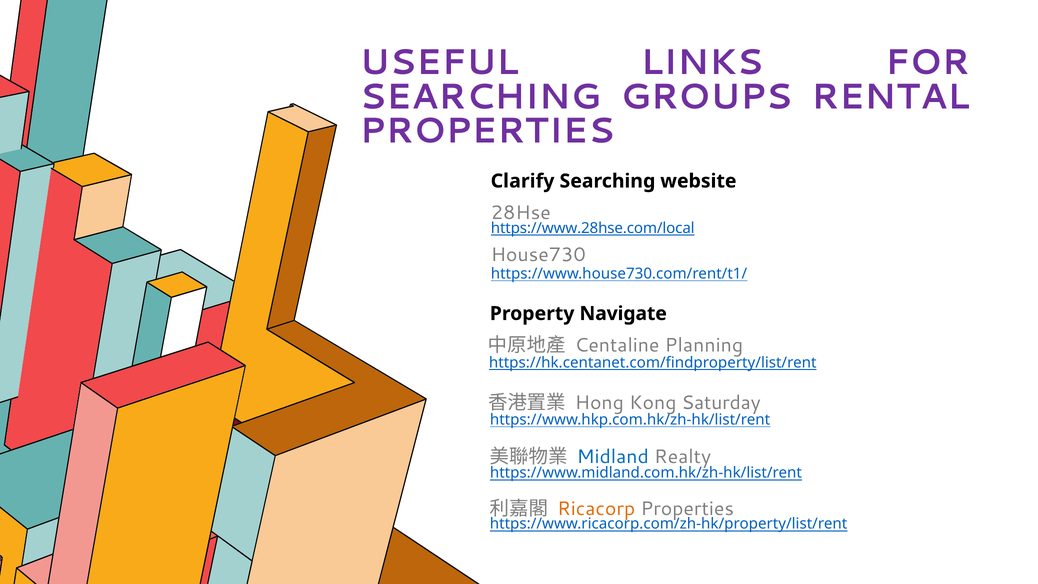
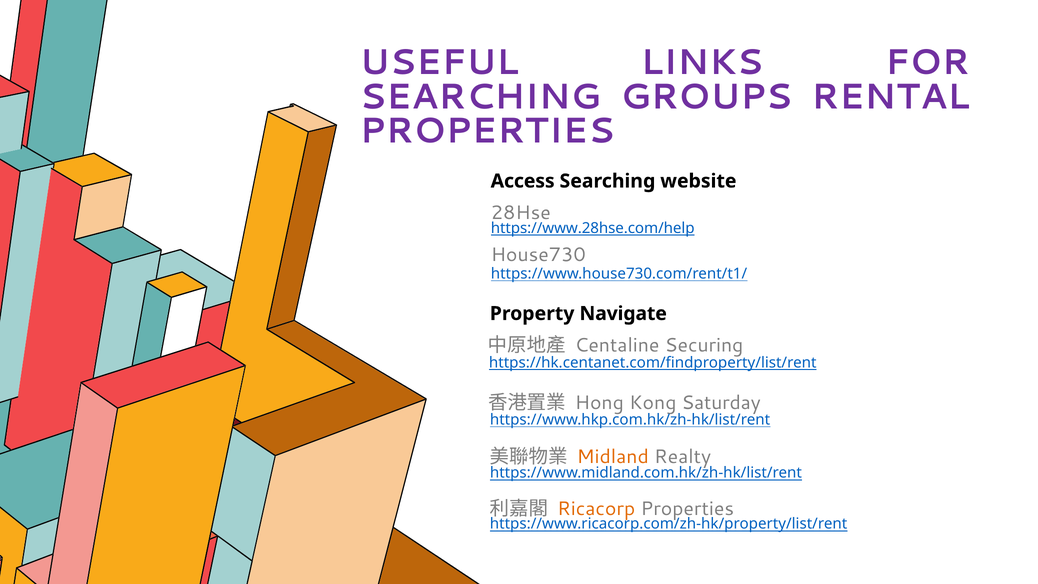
Clarify: Clarify -> Access (523, 181)
https://www.28hse.com/local: https://www.28hse.com/local -> https://www.28hse.com/help (593, 228)
Planning: Planning -> Securing (704, 345)
Midland colour: blue -> orange (613, 457)
